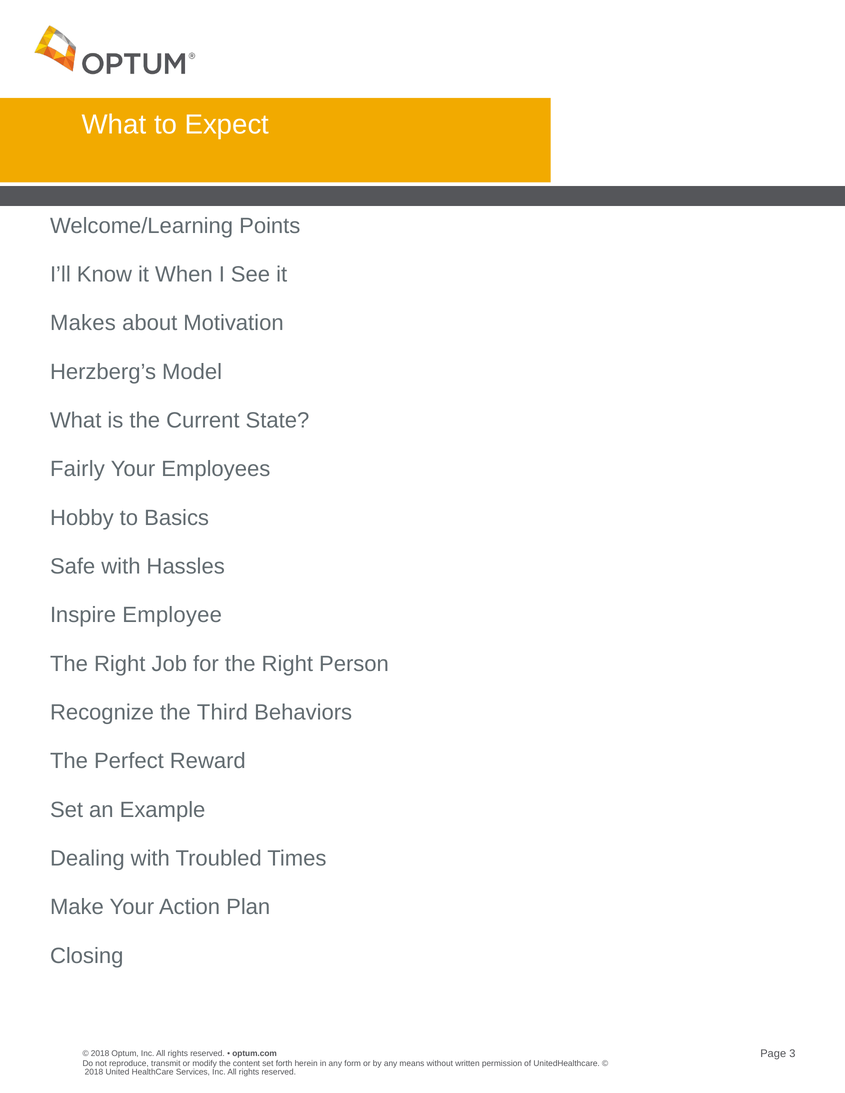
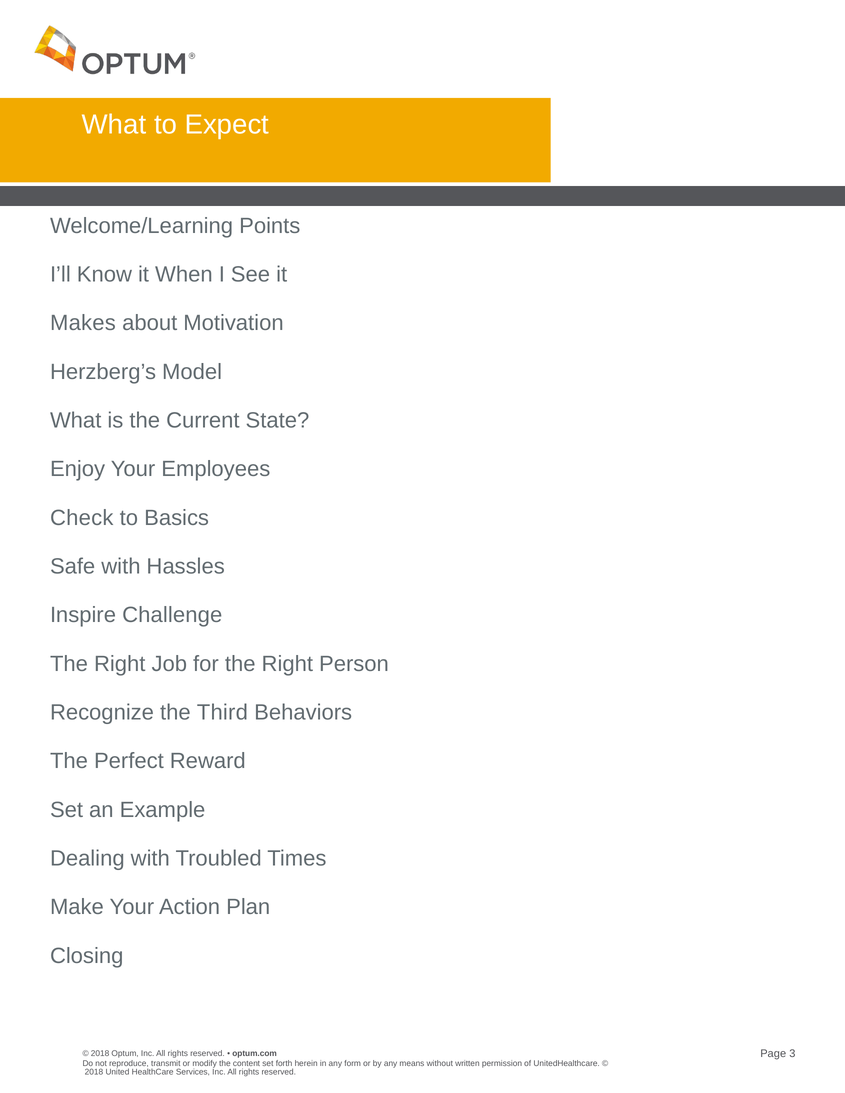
Fairly: Fairly -> Enjoy (78, 469)
Hobby: Hobby -> Check (82, 518)
Employee: Employee -> Challenge (172, 615)
